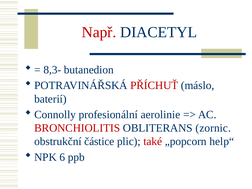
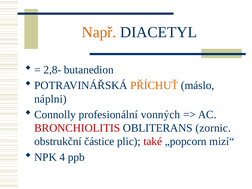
Např colour: red -> orange (99, 32)
8,3-: 8,3- -> 2,8- (52, 70)
PŘÍCHUŤ colour: red -> orange (154, 85)
baterií: baterií -> náplni (50, 99)
aerolinie: aerolinie -> vonných (160, 115)
help“: help“ -> mizí“ (222, 142)
6: 6 -> 4 (62, 157)
